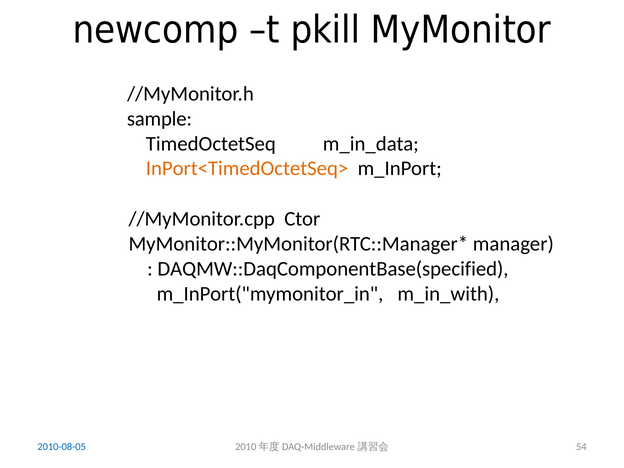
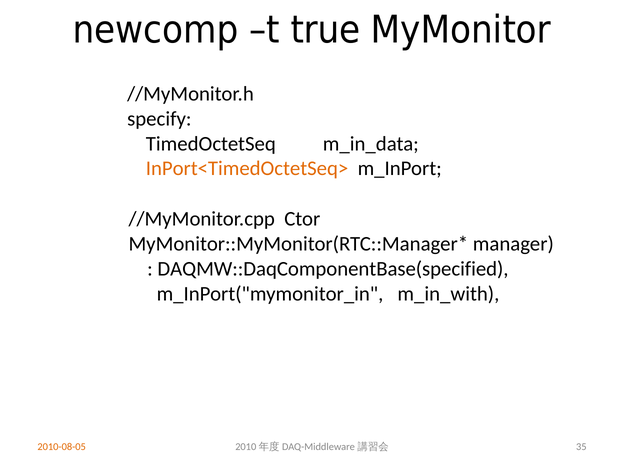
pkill: pkill -> true (326, 30)
sample: sample -> specify (159, 119)
2010-08-05 colour: blue -> orange (62, 447)
54: 54 -> 35 (581, 447)
